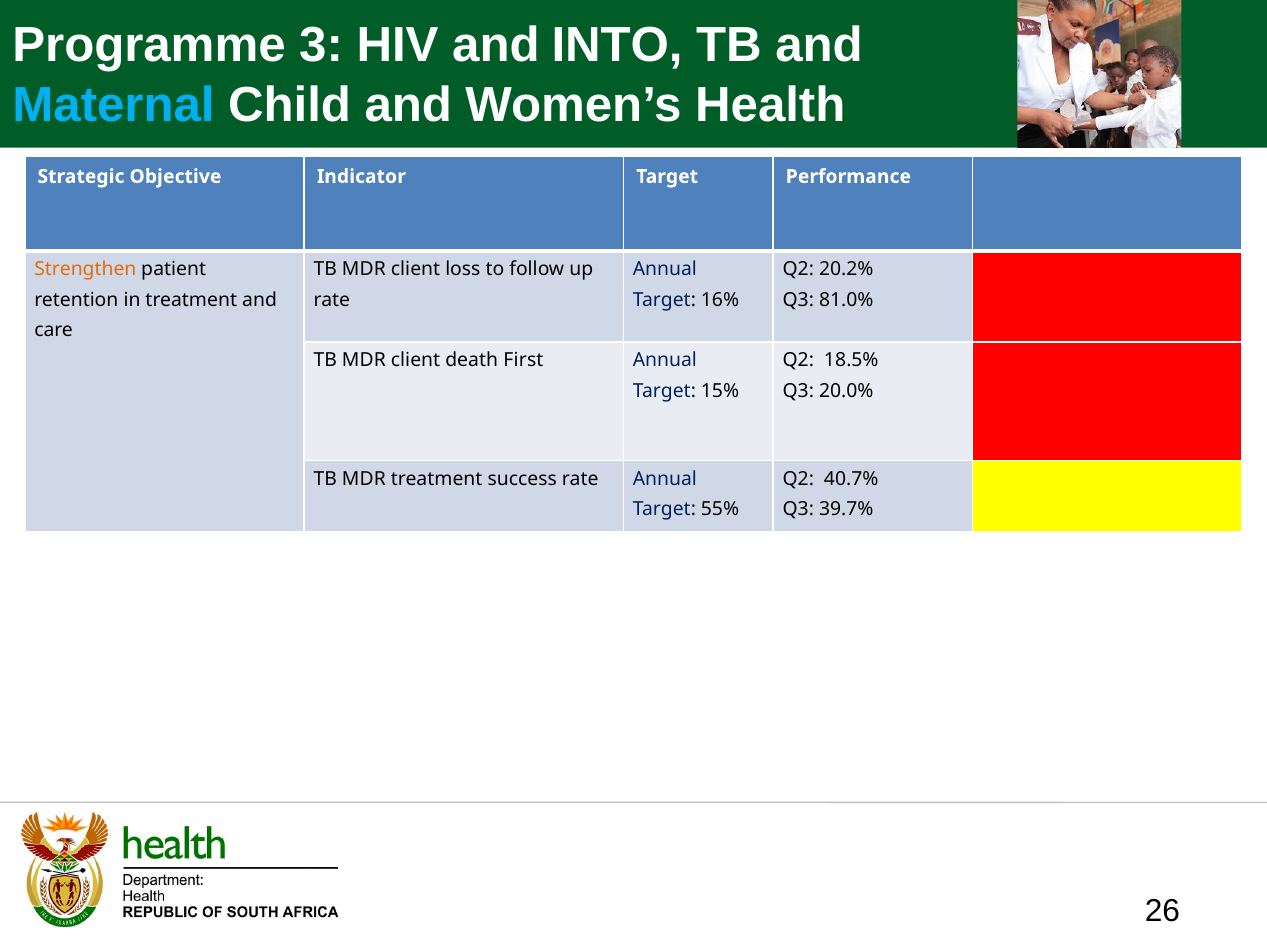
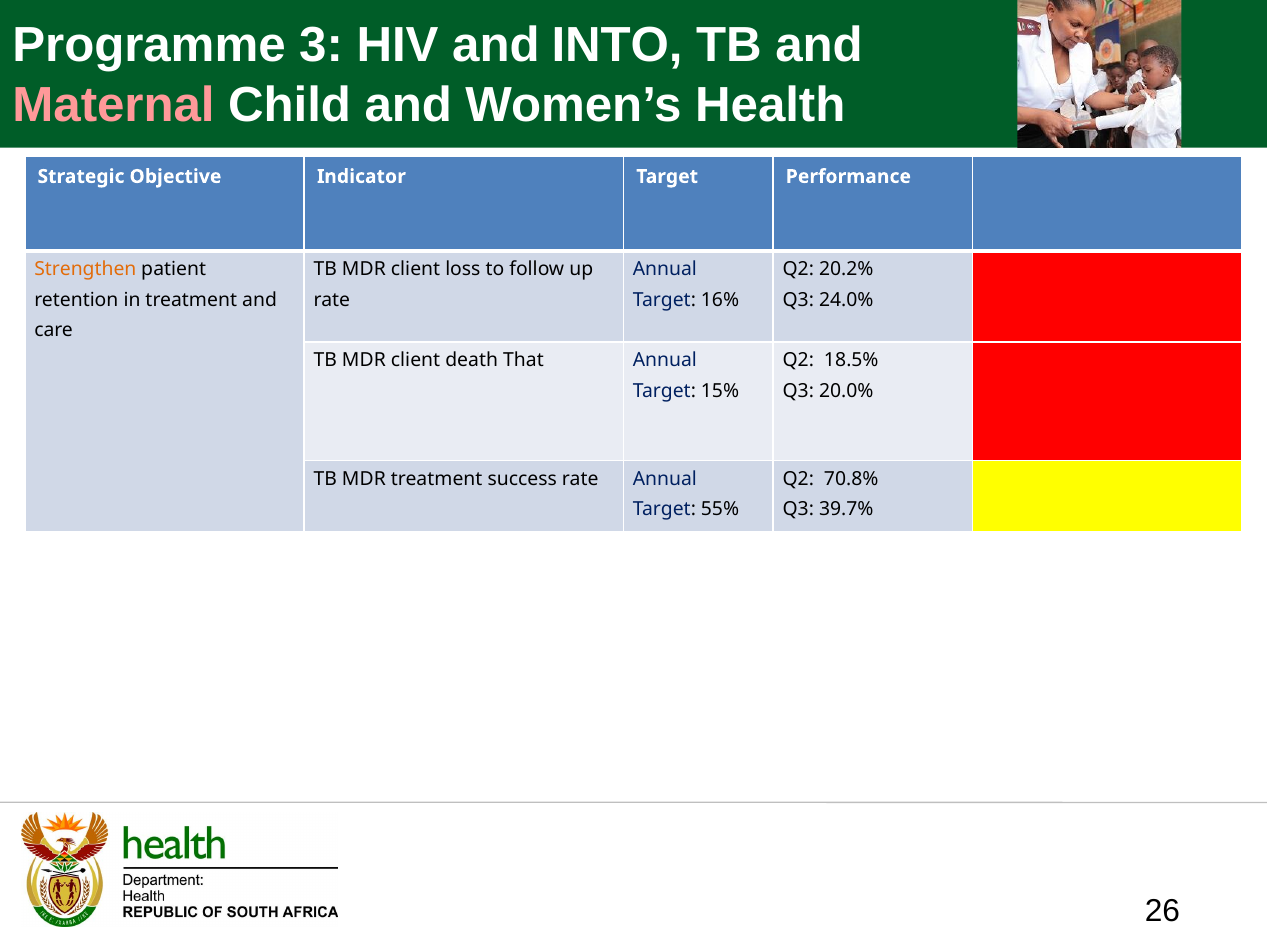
Maternal colour: light blue -> pink (114, 105)
81.0%: 81.0% -> 24.0% (846, 300)
First: First -> That (523, 360)
40.7%: 40.7% -> 70.8% (851, 479)
